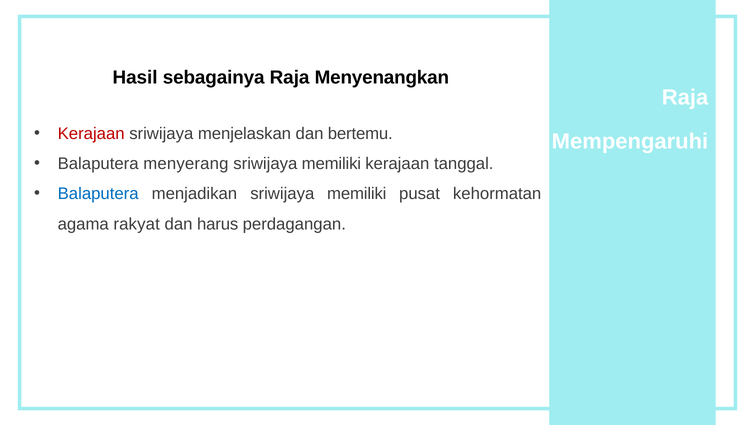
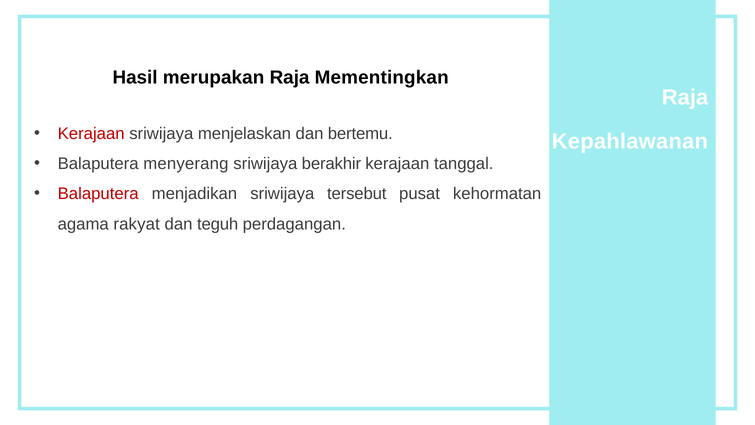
sebagainya: sebagainya -> merupakan (214, 78)
Menyenangkan: Menyenangkan -> Mementingkan (382, 78)
Mempengaruhi: Mempengaruhi -> Kepahlawanan (630, 141)
memiliki: memiliki -> berakhir (331, 164)
Balaputera colour: blue -> red (98, 194)
menjadikan sriwijaya memiliki: memiliki -> tersebut (357, 194)
harus: harus -> teguh (218, 224)
